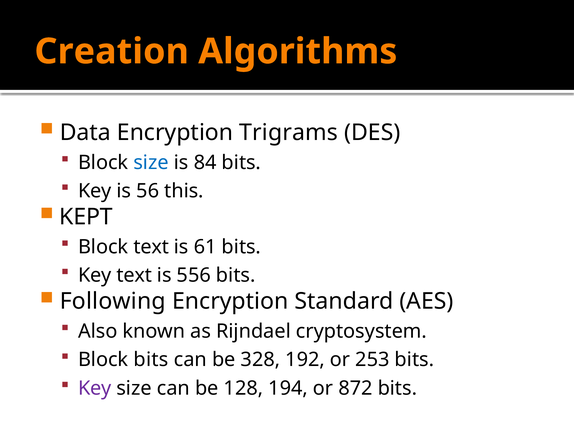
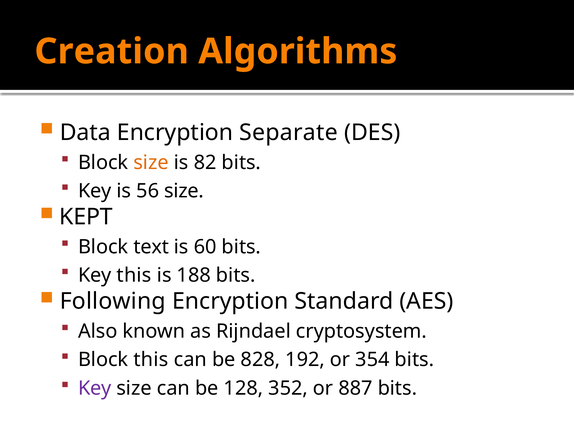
Trigrams: Trigrams -> Separate (289, 133)
size colour: blue -> orange (151, 163)
84: 84 -> 82 (205, 163)
56 this: this -> size (184, 191)
61: 61 -> 60 (205, 247)
Key text: text -> this (134, 276)
556: 556 -> 188 (194, 276)
Block bits: bits -> this (151, 360)
328: 328 -> 828 (260, 360)
253: 253 -> 354 (372, 360)
194: 194 -> 352 (288, 389)
872: 872 -> 887 (355, 389)
